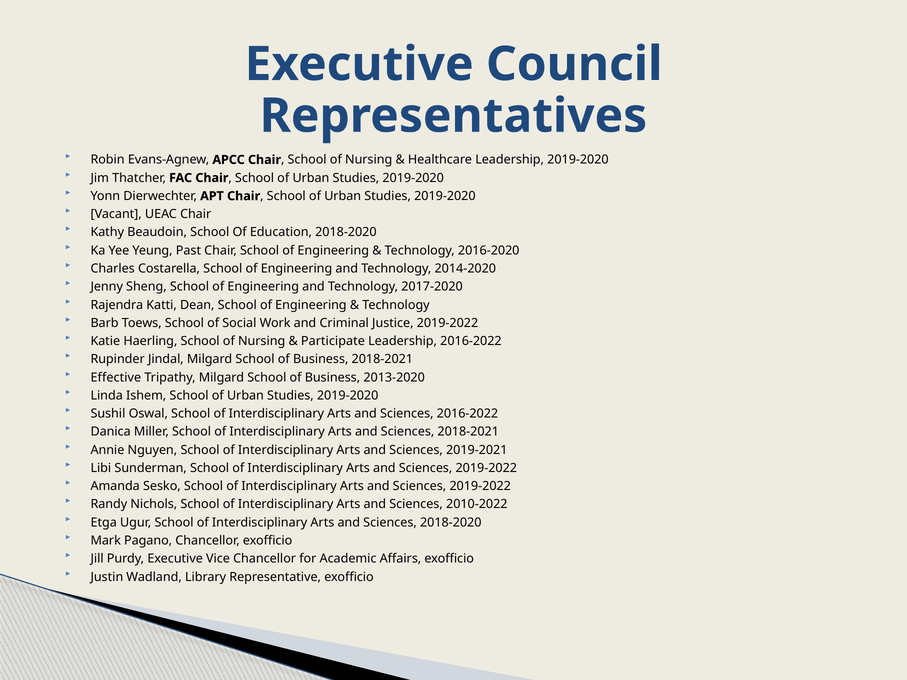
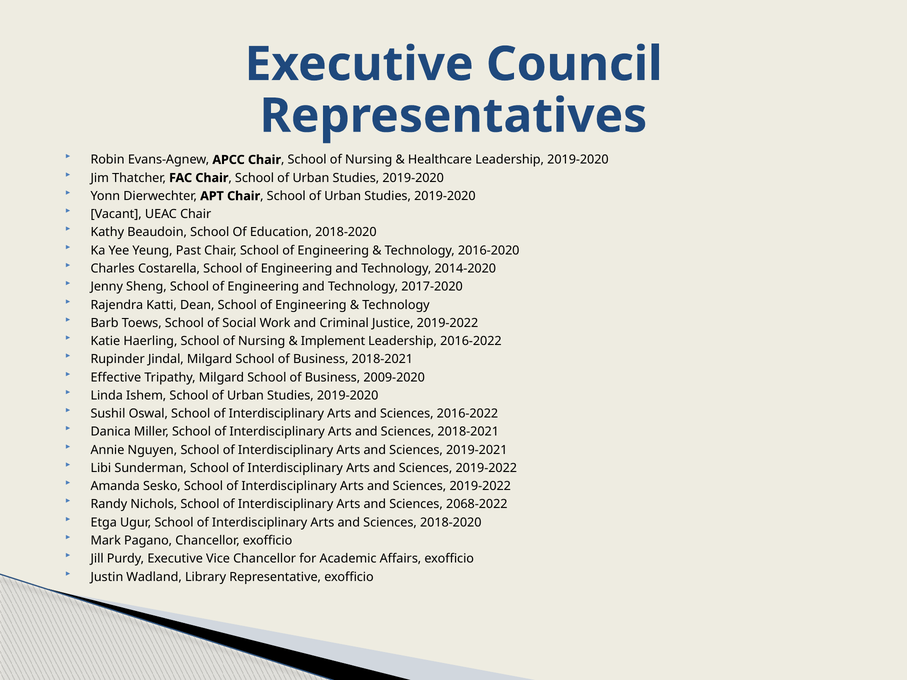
Participate: Participate -> Implement (333, 341)
2013-2020: 2013-2020 -> 2009-2020 (394, 378)
2010-2022: 2010-2022 -> 2068-2022 (477, 505)
